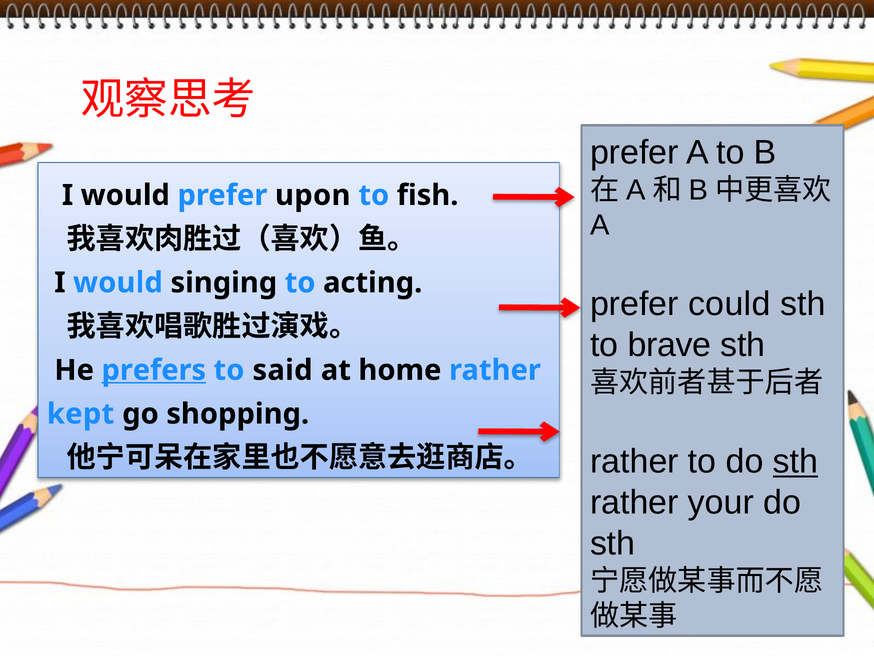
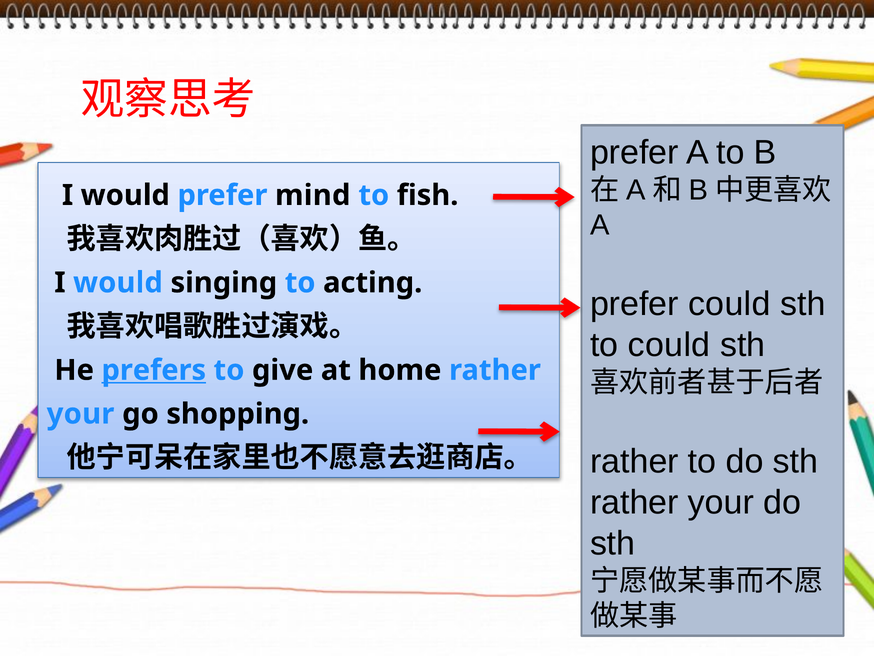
upon: upon -> mind (313, 195)
to brave: brave -> could (669, 345)
said: said -> give (283, 370)
kept: kept -> your (81, 414)
sth underline: present -> none (795, 461)
